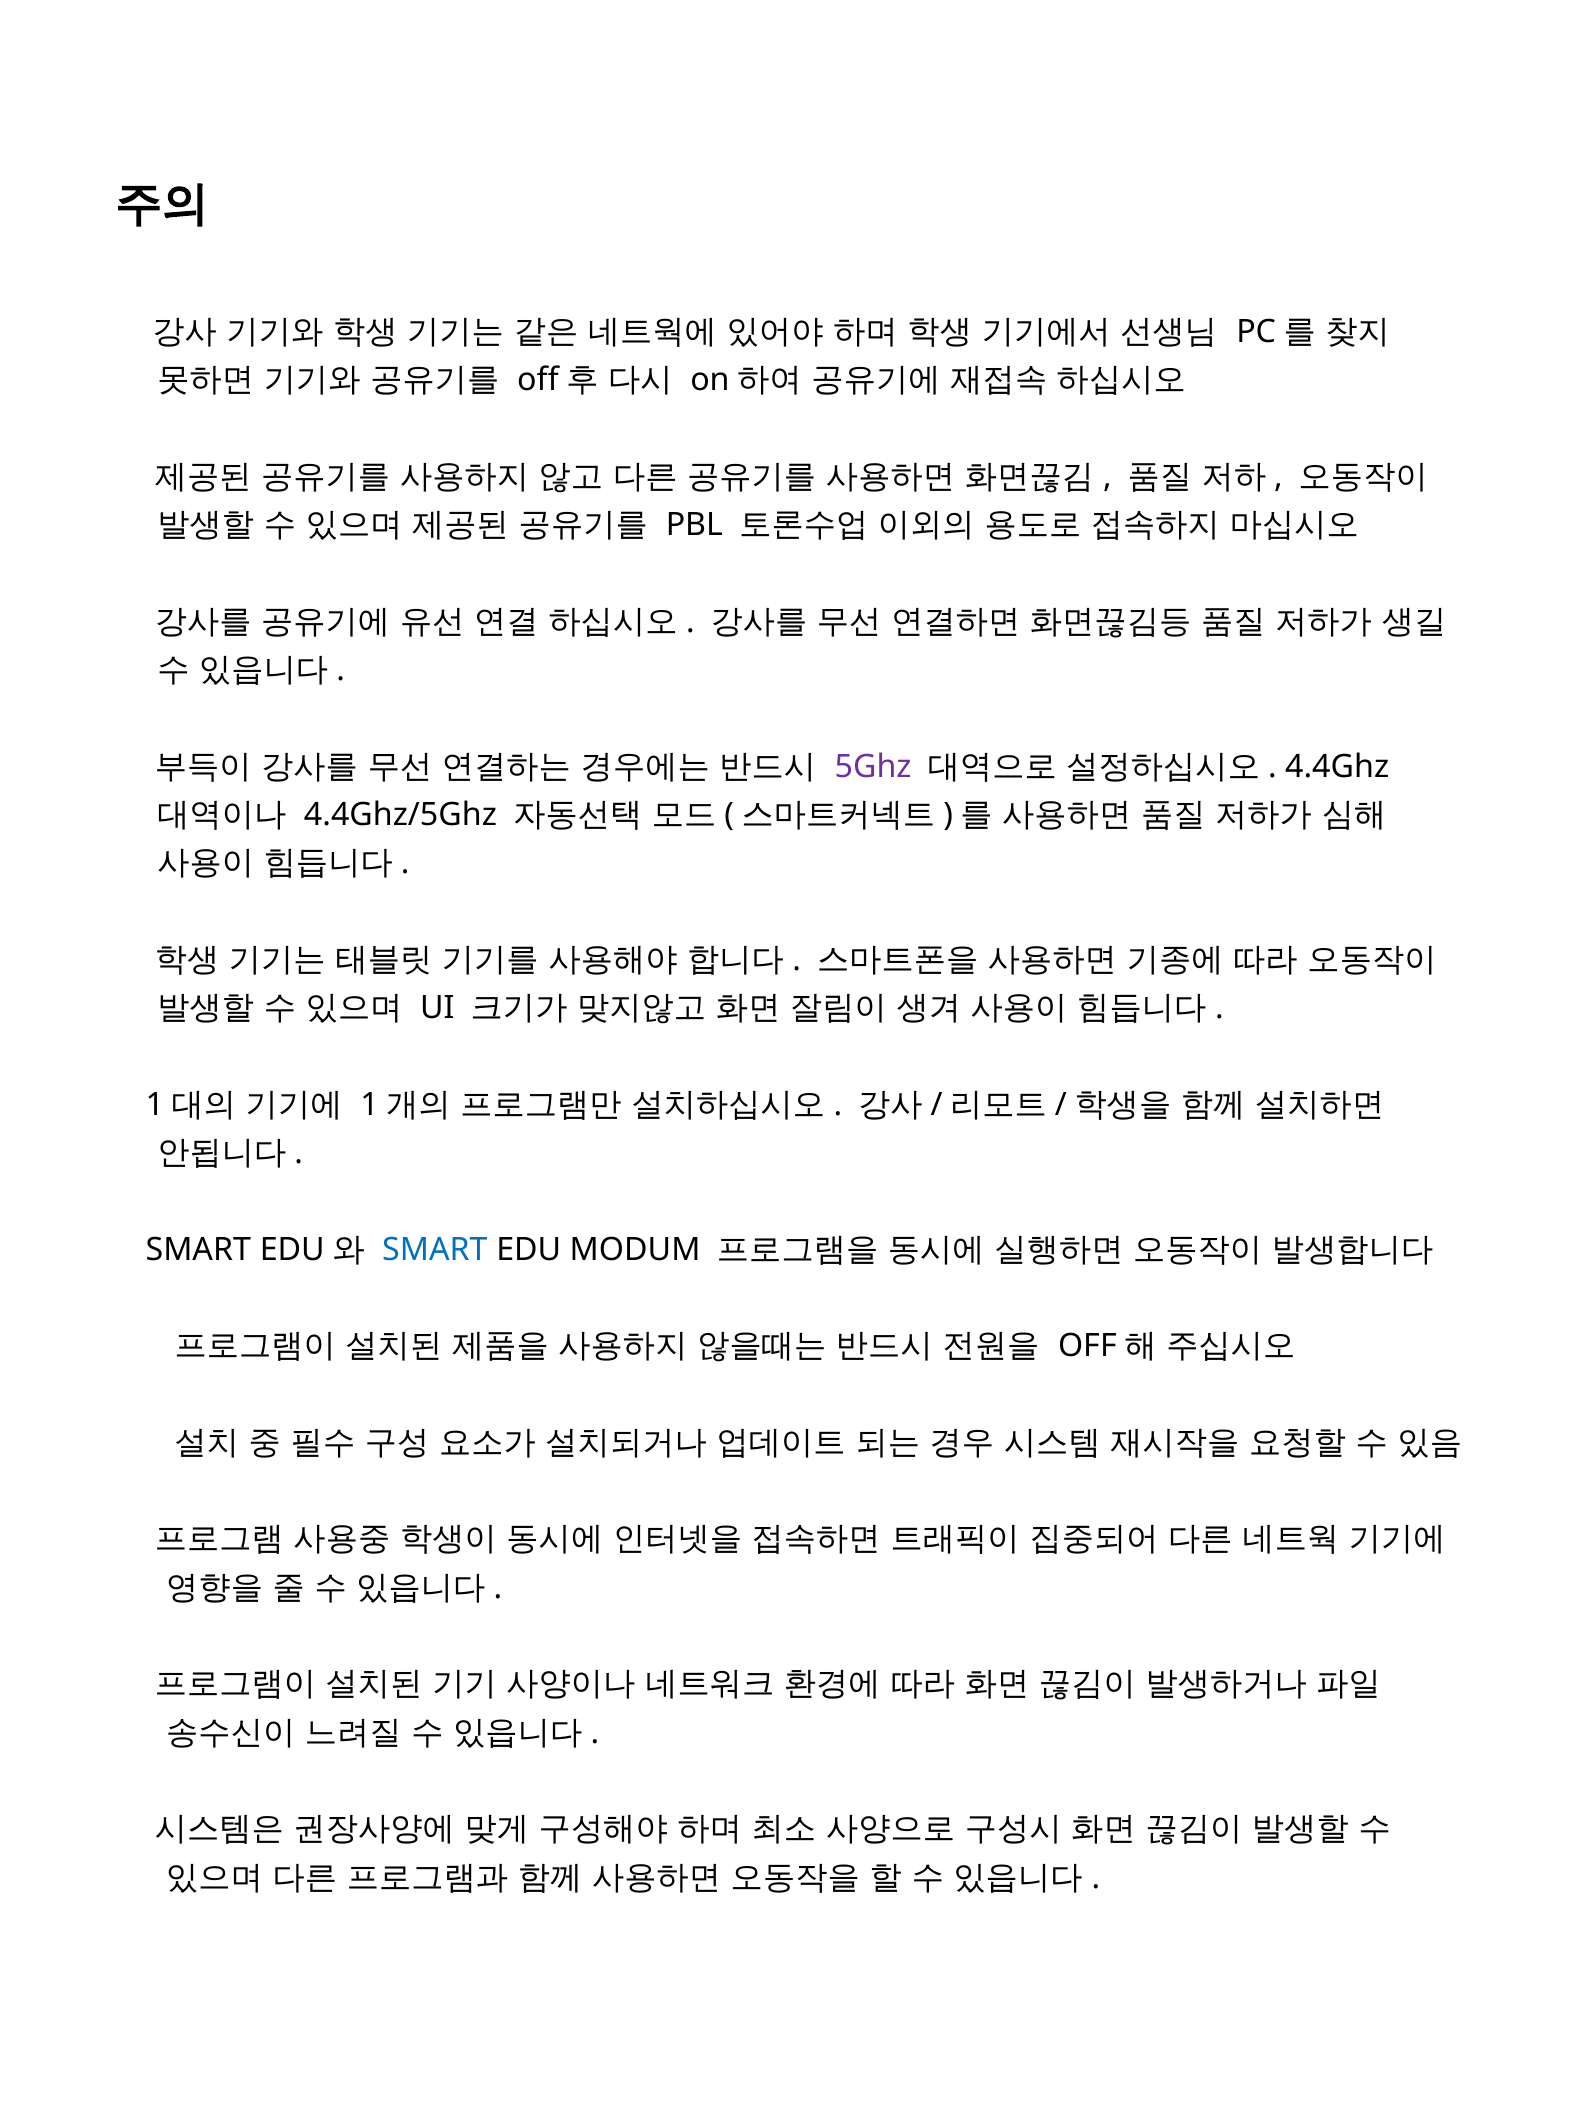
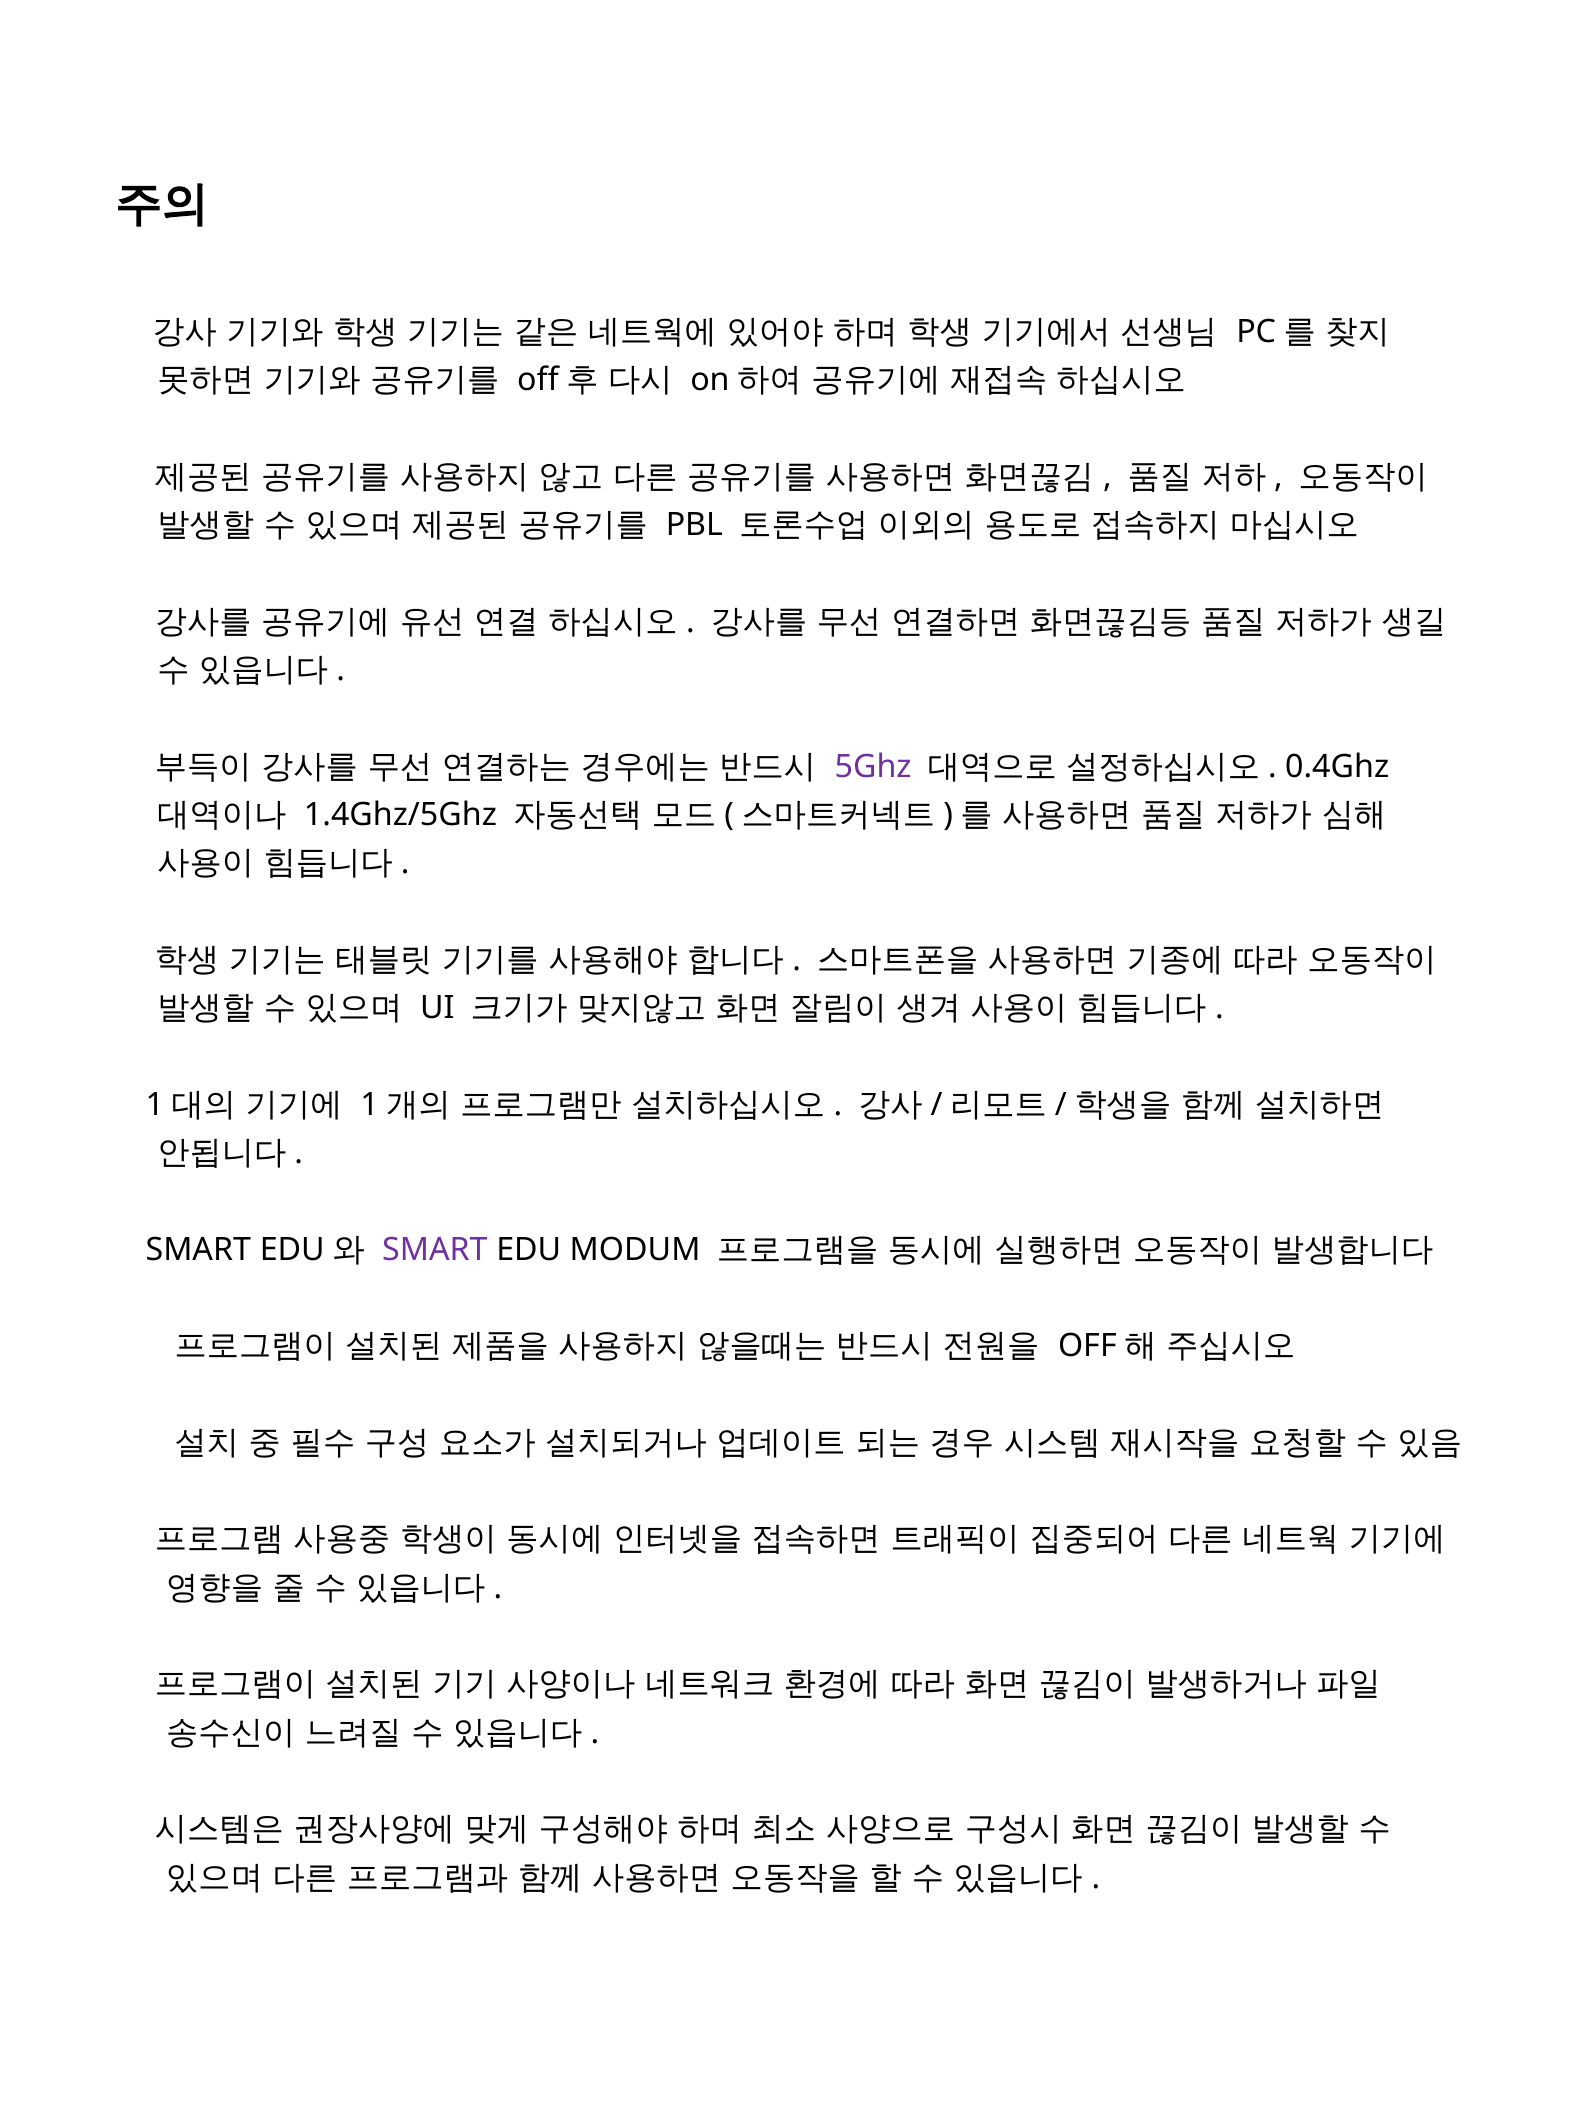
4.4Ghz: 4.4Ghz -> 0.4Ghz (1337, 767)
4.4Ghz/5Ghz: 4.4Ghz/5Ghz -> 1.4Ghz/5Ghz (400, 815)
SMART colour: blue -> purple (435, 1250)
